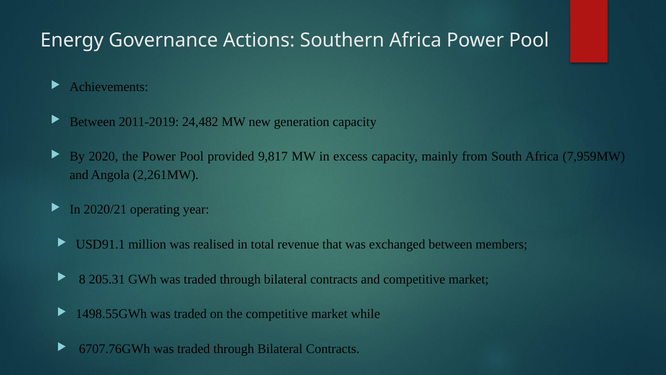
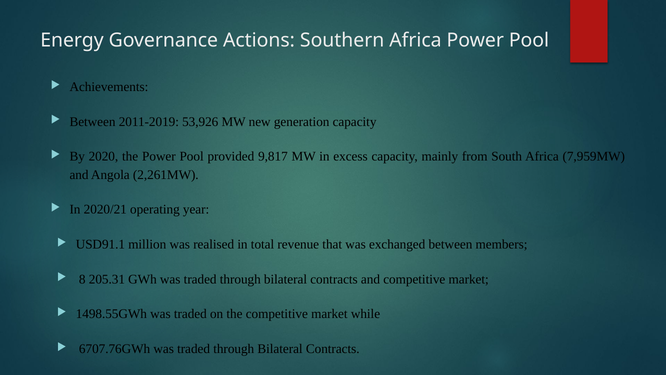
24,482: 24,482 -> 53,926 (200, 122)
